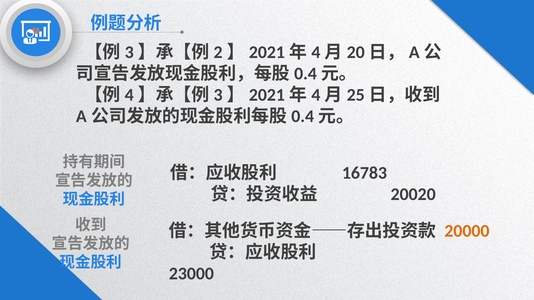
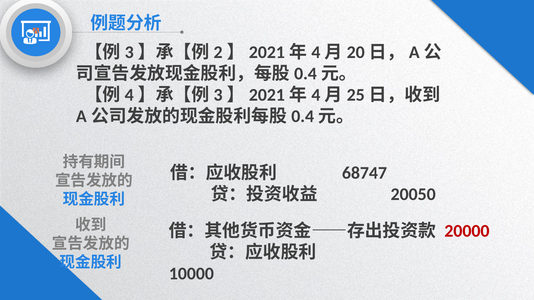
16783: 16783 -> 68747 (364, 173)
20020: 20020 -> 20050 (413, 195)
20000 colour: orange -> red (467, 231)
23000: 23000 -> 10000 (191, 274)
